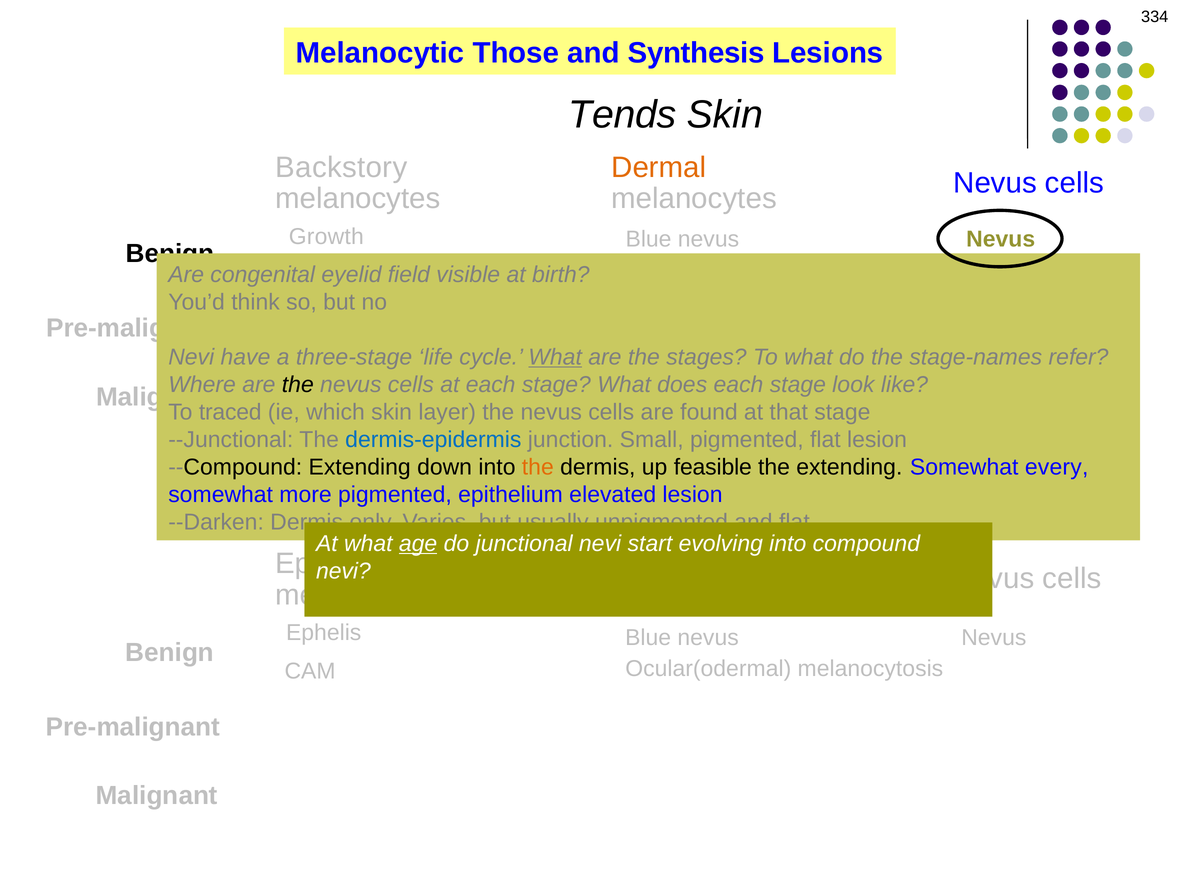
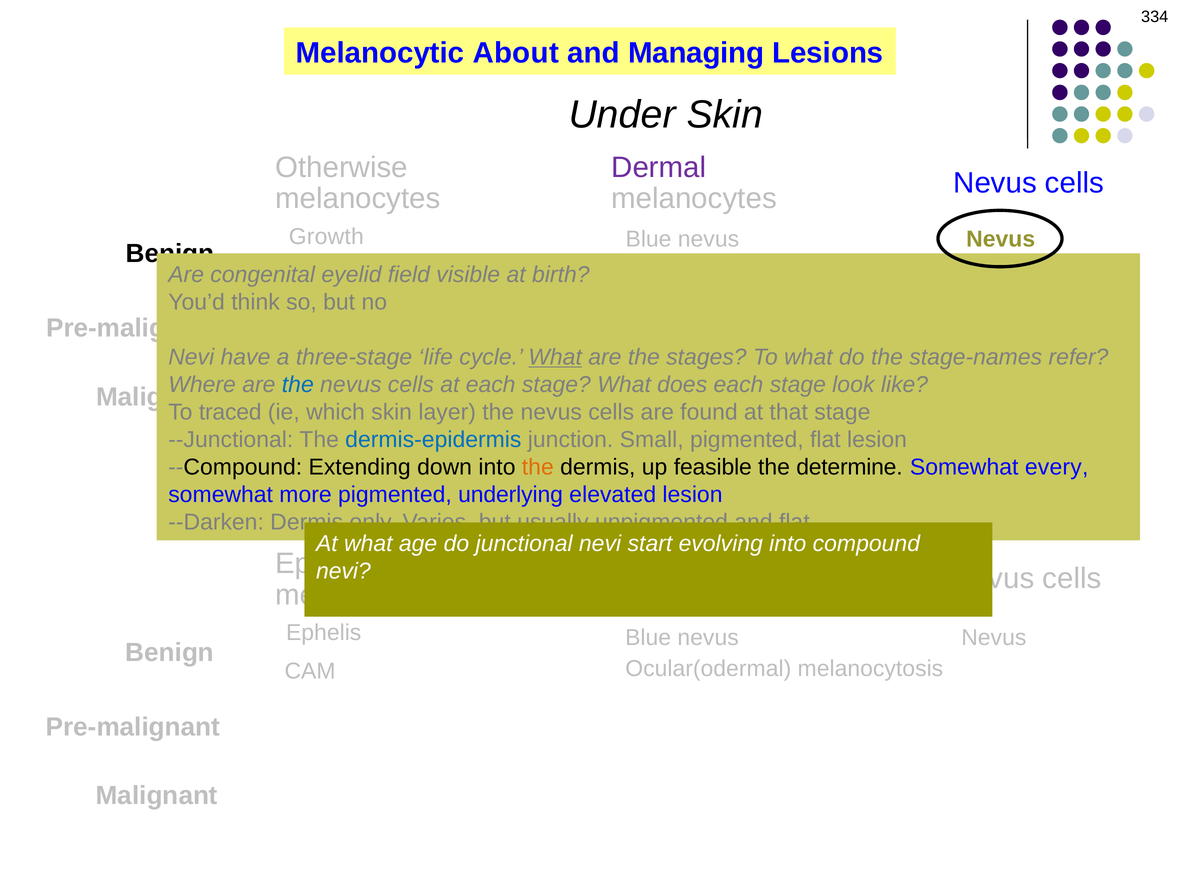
Those: Those -> About (516, 53)
Synthesis: Synthesis -> Managing (696, 53)
Tends: Tends -> Under (622, 115)
Dermal colour: orange -> purple (659, 167)
Backstory: Backstory -> Otherwise (342, 167)
the colour: black -> blue (298, 385)
the extending: extending -> determine (849, 467)
epithelium: epithelium -> underlying (511, 495)
age underline: present -> none (418, 544)
